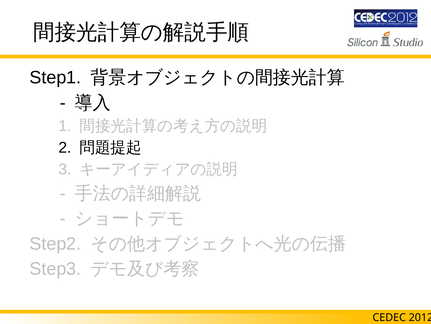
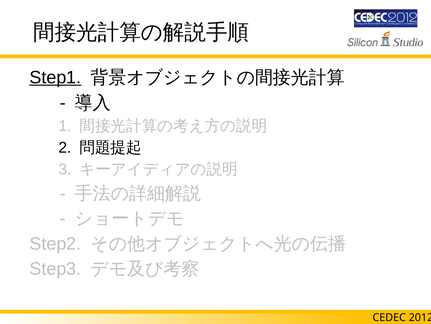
Step1 underline: none -> present (55, 77)
